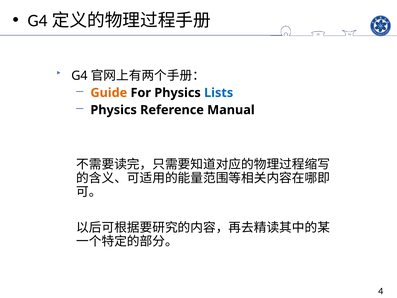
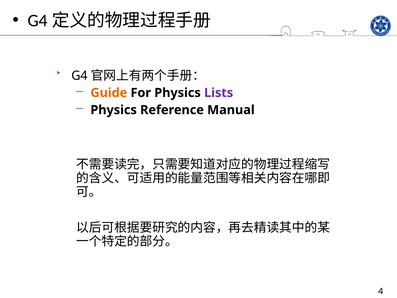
Lists colour: blue -> purple (219, 93)
